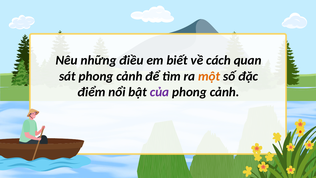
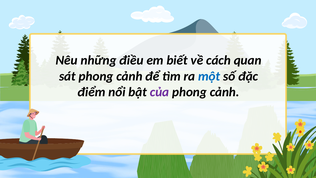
một colour: orange -> blue (209, 76)
